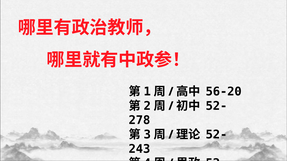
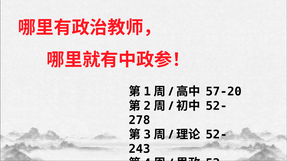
56-20: 56-20 -> 57-20 (224, 92)
